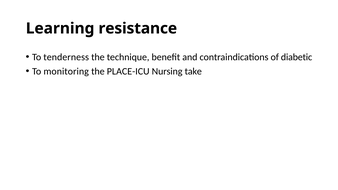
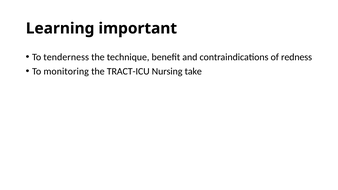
resistance: resistance -> important (138, 28)
diabetic: diabetic -> redness (297, 57)
PLACE-ICU: PLACE-ICU -> TRACT-ICU (128, 71)
